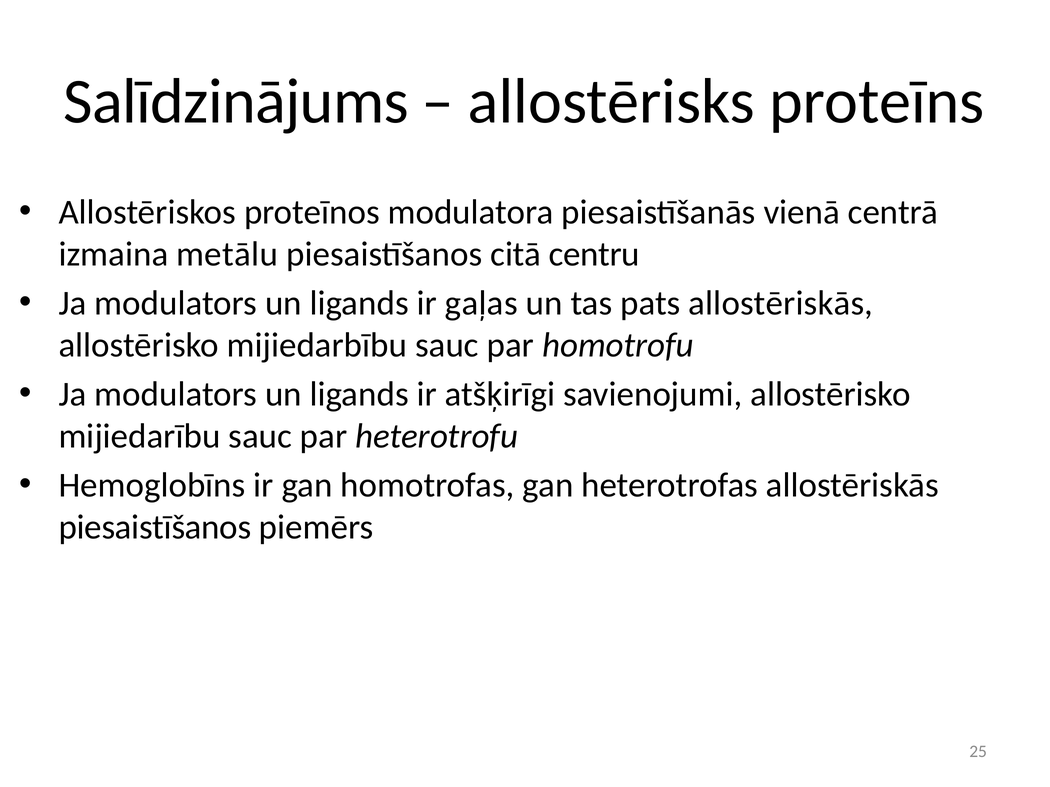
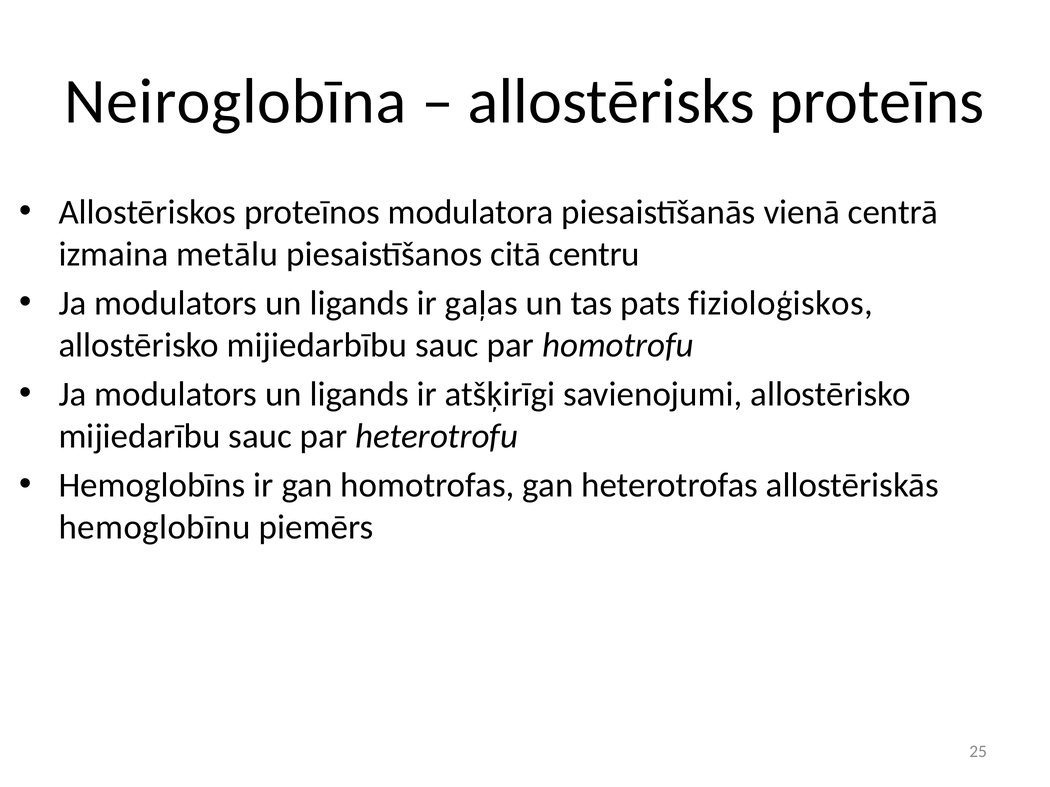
Salīdzinājums: Salīdzinājums -> Neiroglobīna (235, 102)
pats allostēriskās: allostēriskās -> fizioloģiskos (781, 303)
piesaistīšanos: piesaistīšanos -> hemoglobīnu (155, 527)
